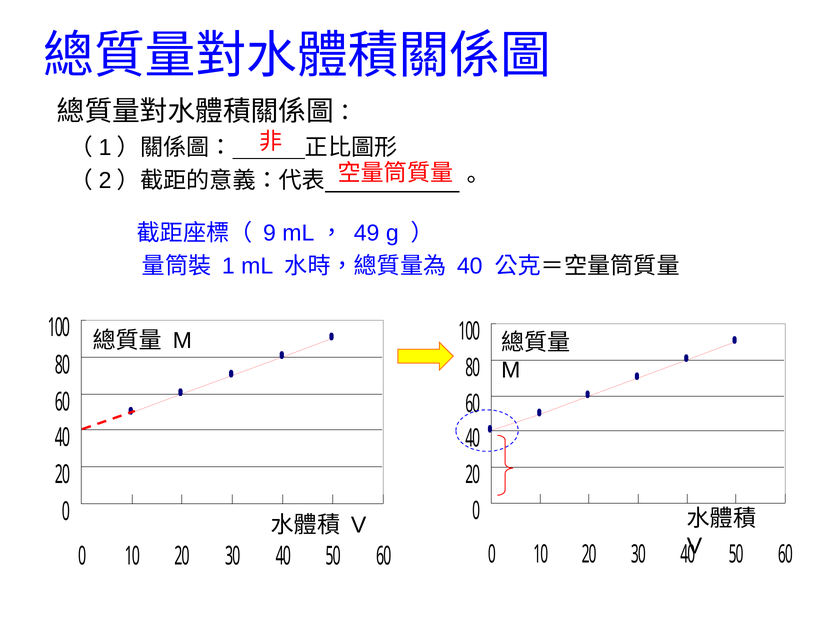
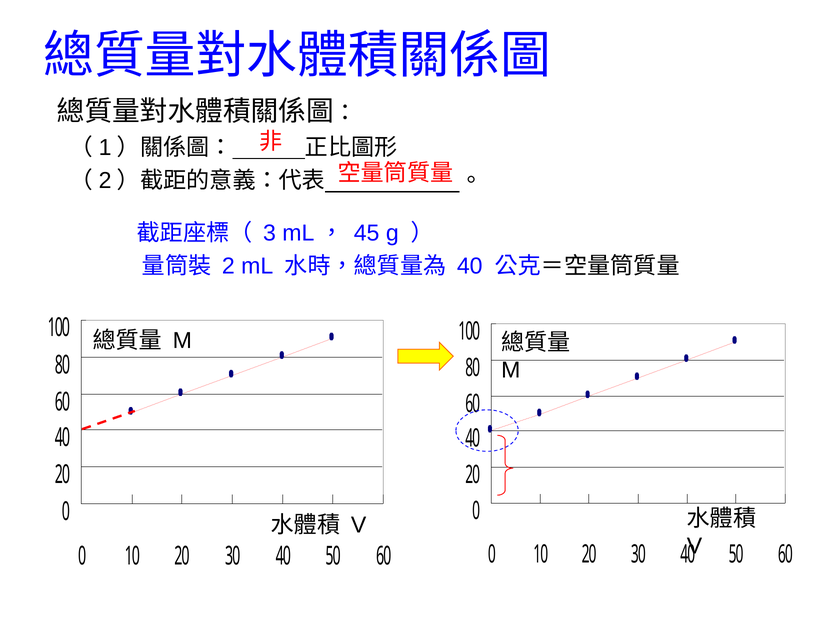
9: 9 -> 3 (270, 233)
49: 49 -> 45 (367, 233)
1: 1 -> 2 (228, 266)
